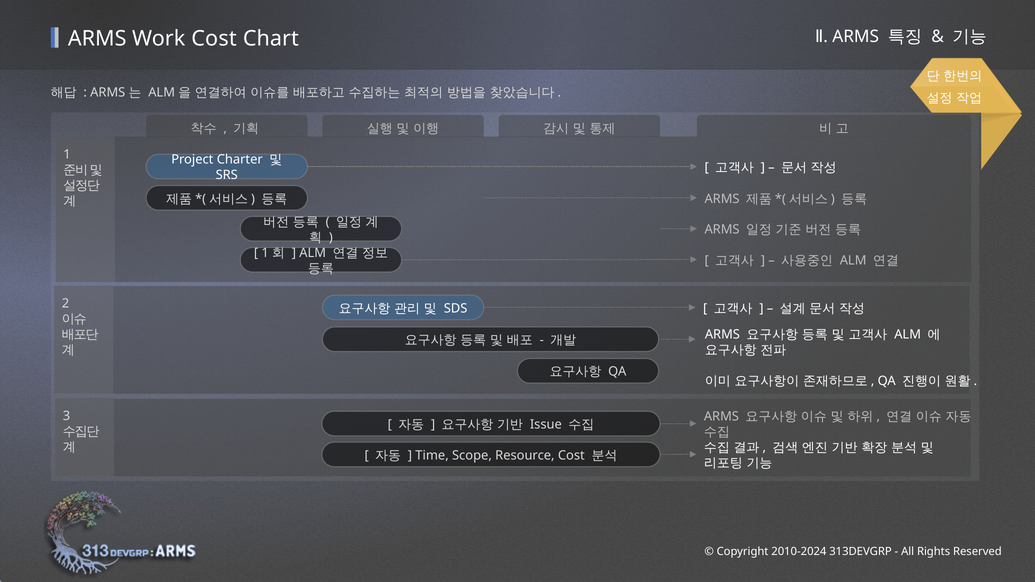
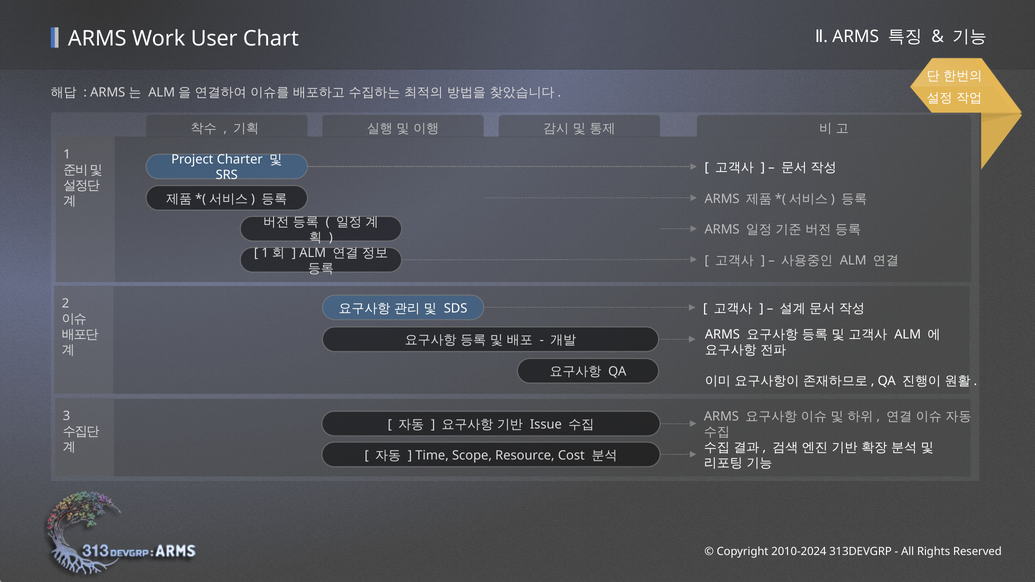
Work Cost: Cost -> User (214, 38)
